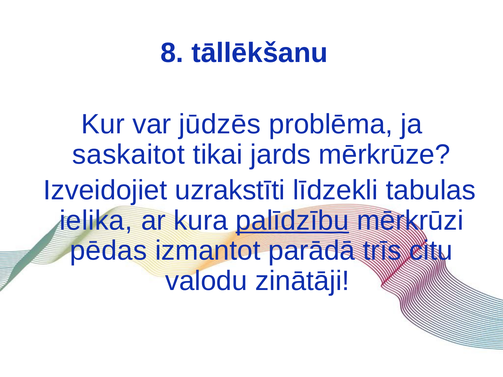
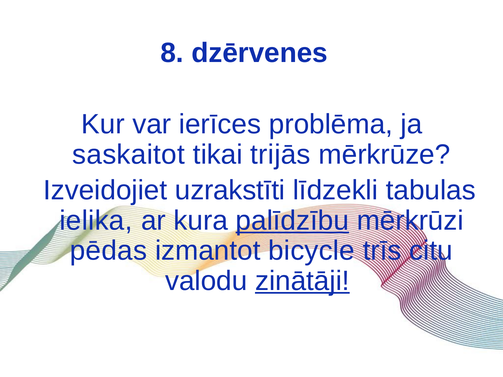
tāllēkšanu: tāllēkšanu -> dzērvenes (260, 53)
jūdzēs: jūdzēs -> ierīces (220, 124)
jards: jards -> trijās (280, 155)
parādā: parādā -> bicycle (312, 251)
zinātāji underline: none -> present (302, 281)
